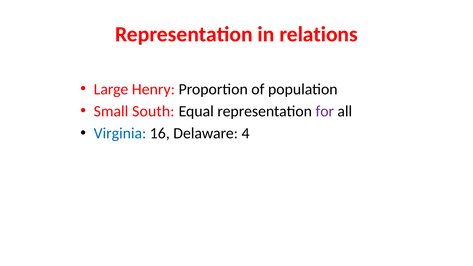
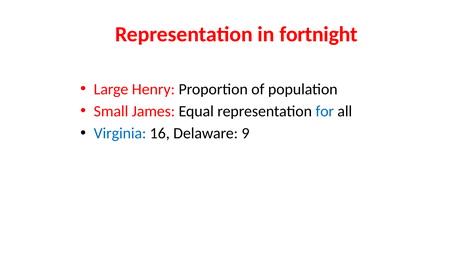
relations: relations -> fortnight (319, 34)
South: South -> James (153, 111)
for colour: purple -> blue (325, 111)
4: 4 -> 9 (245, 133)
